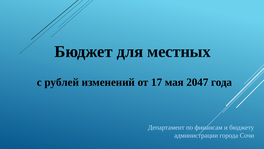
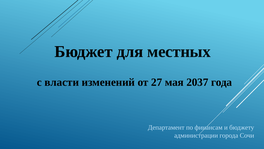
рублей: рублей -> власти (62, 82)
17: 17 -> 27 (157, 82)
2047: 2047 -> 2037 (197, 82)
